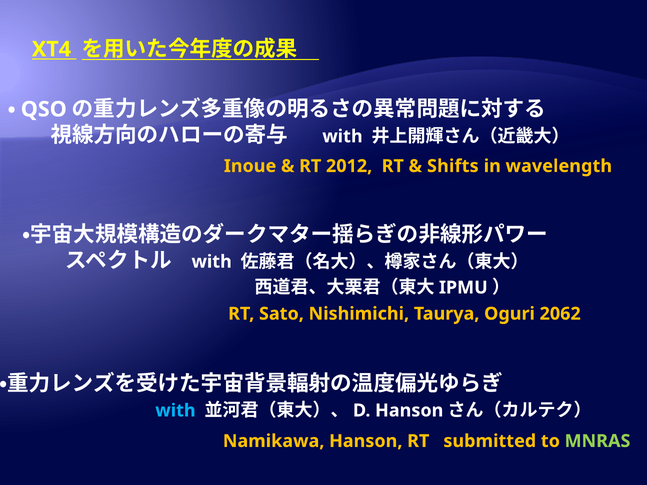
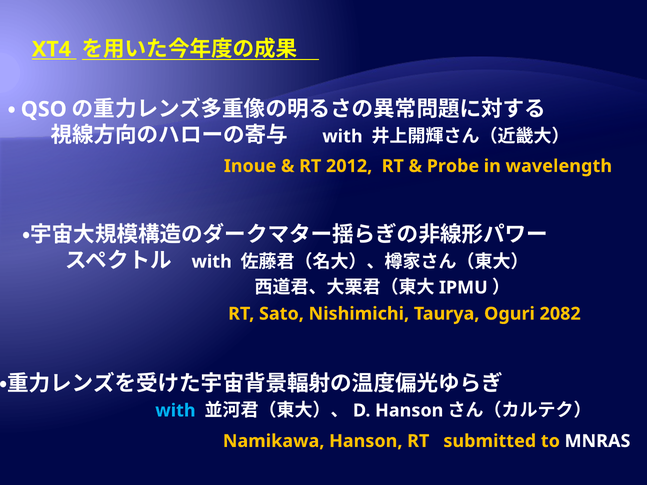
Shifts: Shifts -> Probe (453, 166)
2062: 2062 -> 2082 (560, 314)
MNRAS colour: light green -> white (597, 441)
